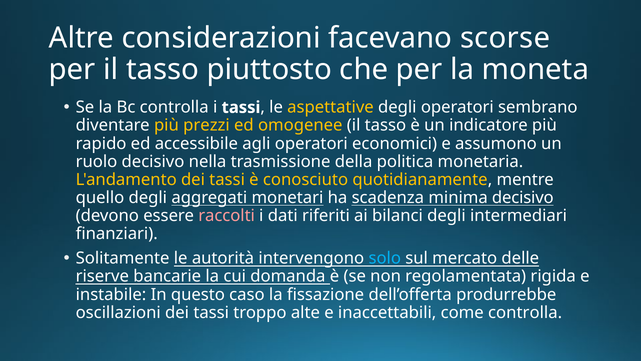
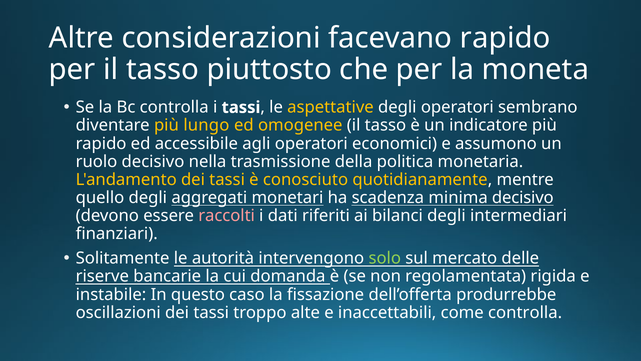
facevano scorse: scorse -> rapido (505, 38)
prezzi: prezzi -> lungo (206, 125)
solo colour: light blue -> light green (385, 258)
